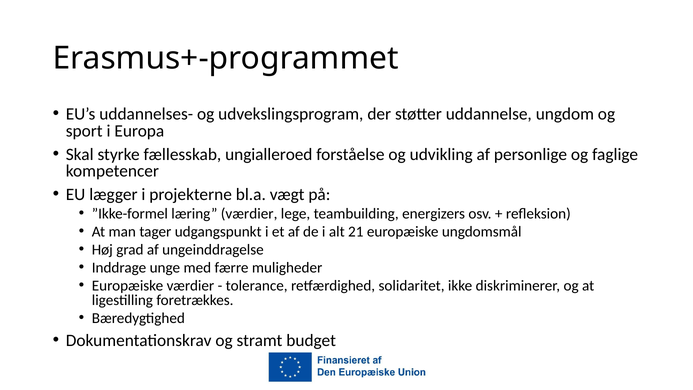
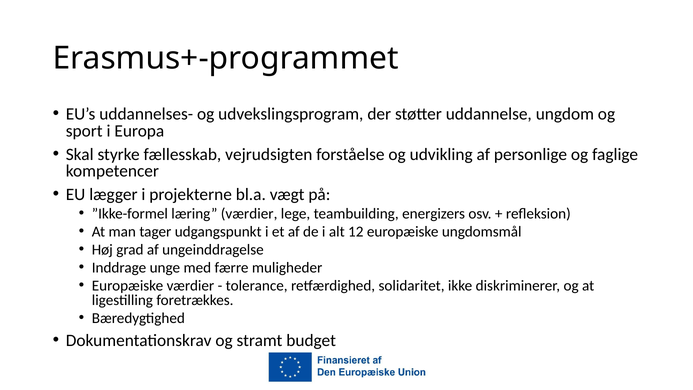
ungialleroed: ungialleroed -> vejrudsigten (269, 154)
21: 21 -> 12 (356, 232)
